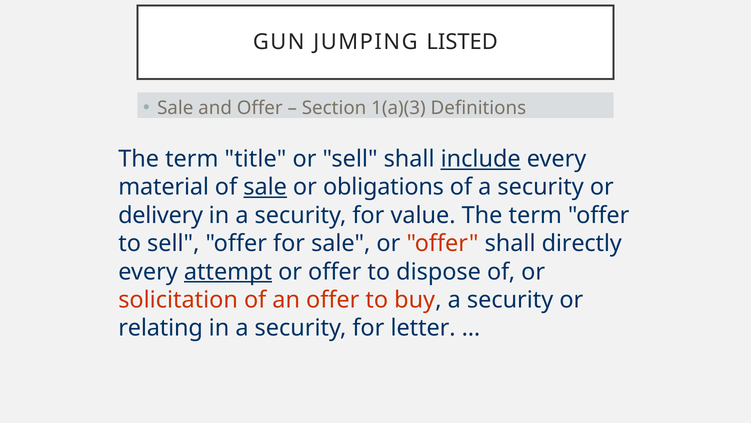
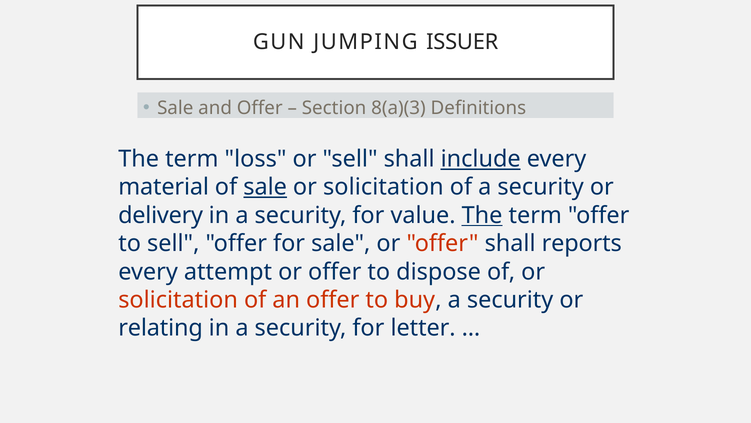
LISTED: LISTED -> ISSUER (462, 42)
1(a)(3: 1(a)(3 -> 8(a)(3 (398, 108)
title: title -> loss (256, 159)
obligations: obligations -> solicitation (383, 187)
The underline: none -> present (482, 215)
directly: directly -> reports (582, 243)
attempt underline: present -> none (228, 271)
